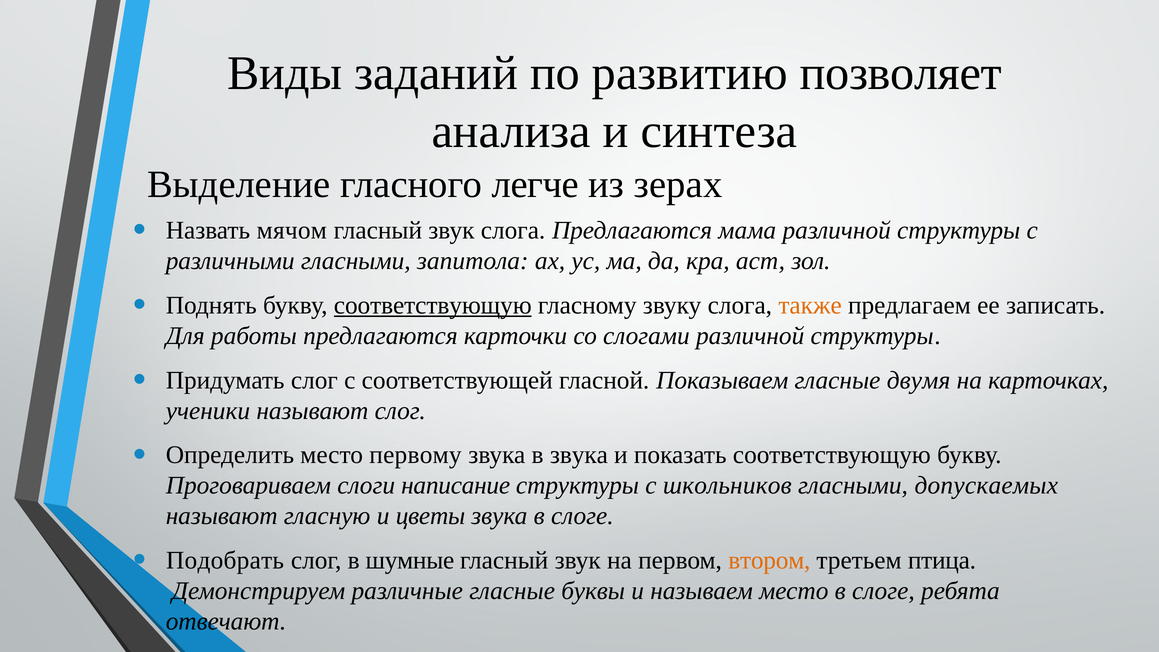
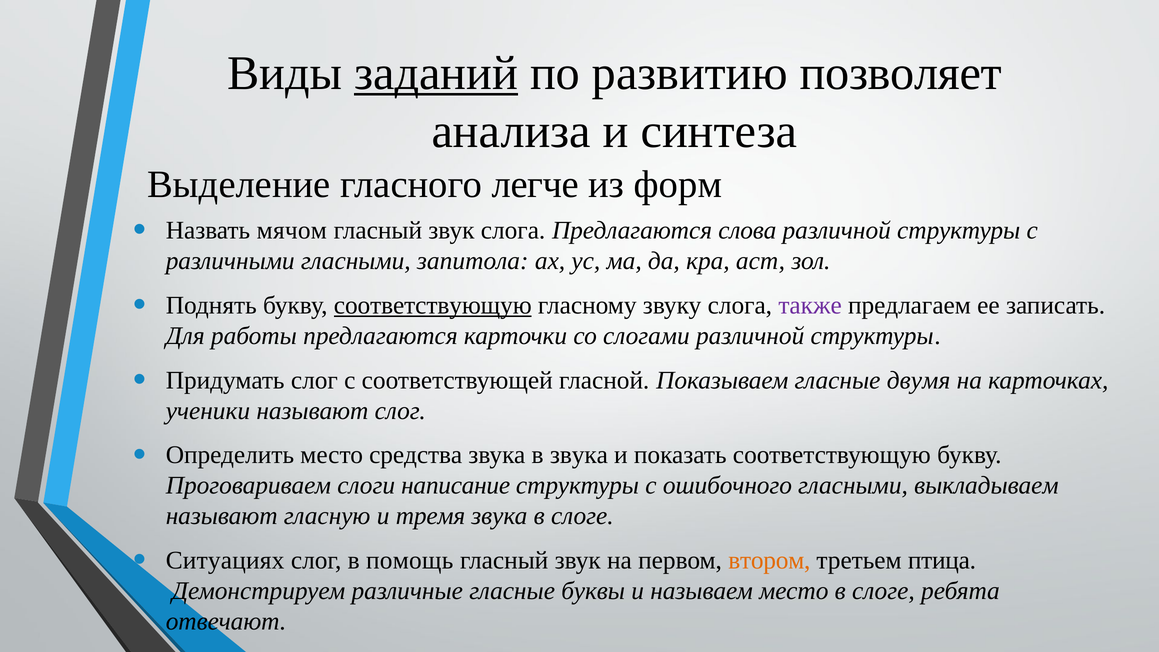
заданий underline: none -> present (436, 73)
зерах: зерах -> форм (678, 184)
мама: мама -> слова (747, 230)
также colour: orange -> purple (810, 305)
первому: первому -> средства (416, 455)
школьников: школьников -> ошибочного (727, 485)
допускаемых: допускаемых -> выкладываем (986, 485)
цветы: цветы -> тремя (430, 516)
Подобрать: Подобрать -> Ситуациях (225, 560)
шумные: шумные -> помощь (410, 560)
